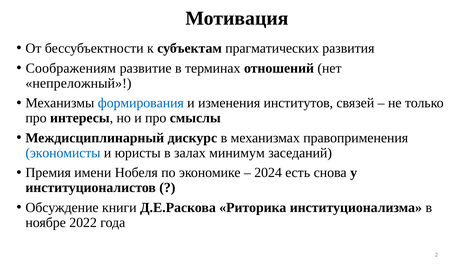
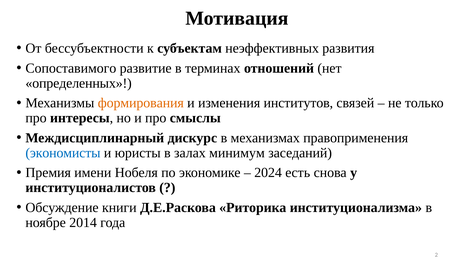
прагматических: прагматических -> неэффективных (272, 48)
Соображениям: Соображениям -> Сопоставимого (71, 68)
непреложный: непреложный -> определенных (79, 83)
формирования colour: blue -> orange (141, 103)
2022: 2022 -> 2014 (83, 222)
